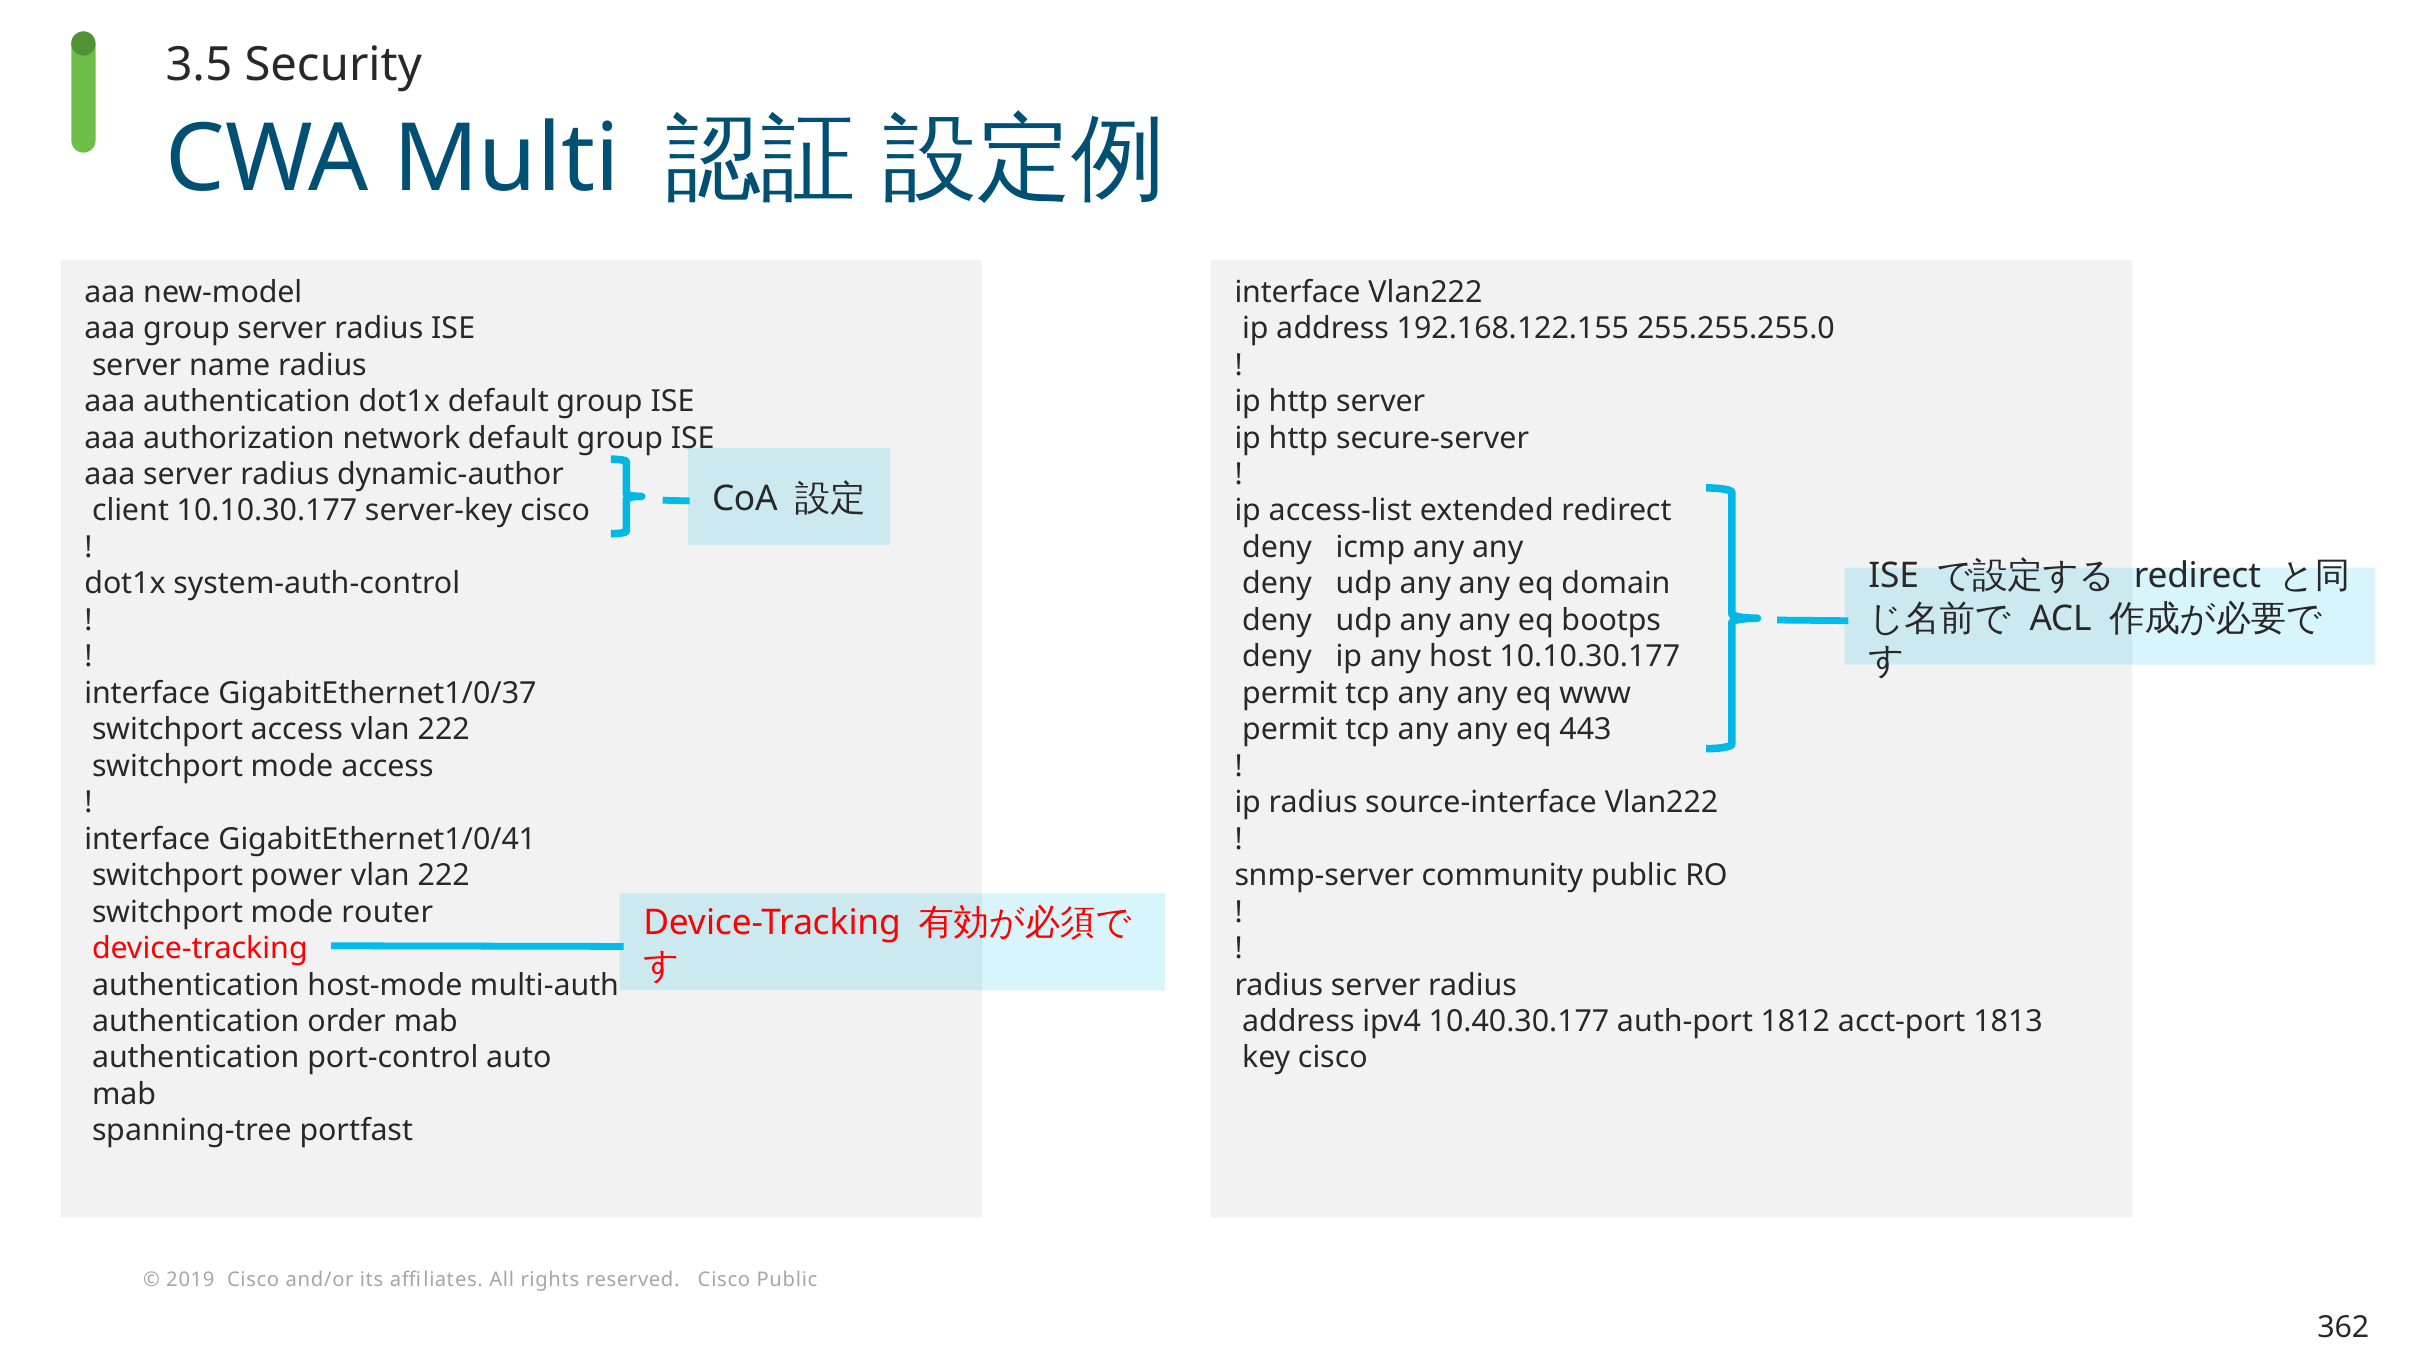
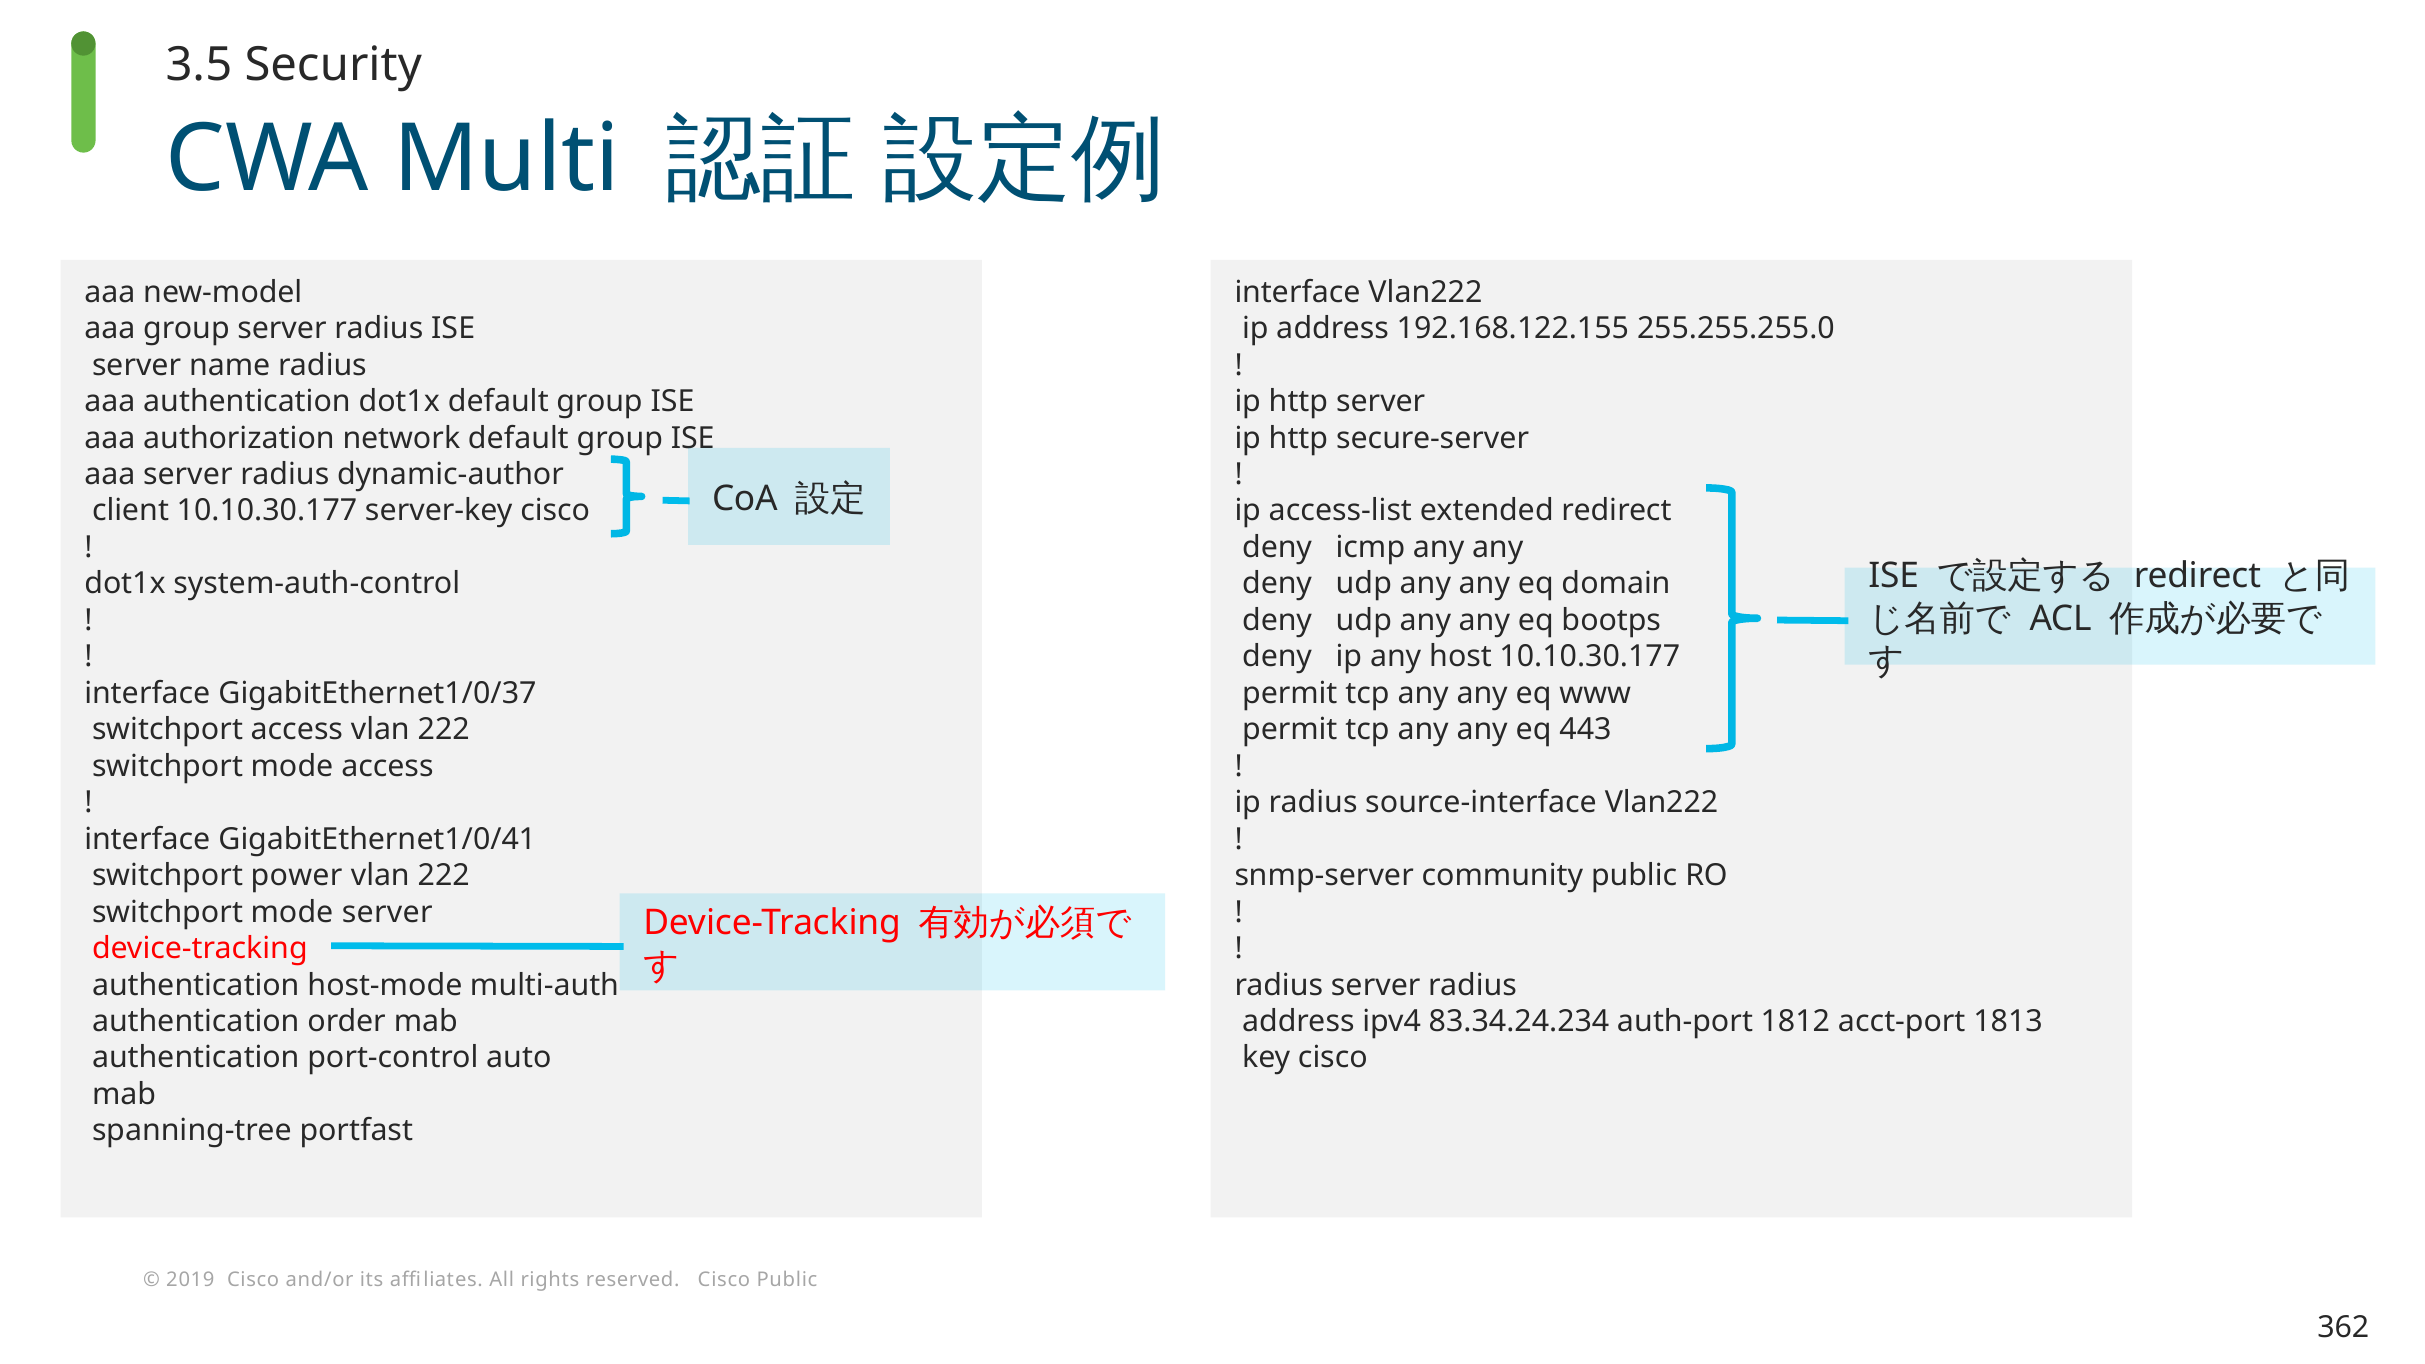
mode router: router -> server (387, 912)
10.40.30.177: 10.40.30.177 -> 83.34.24.234 (1519, 1022)
